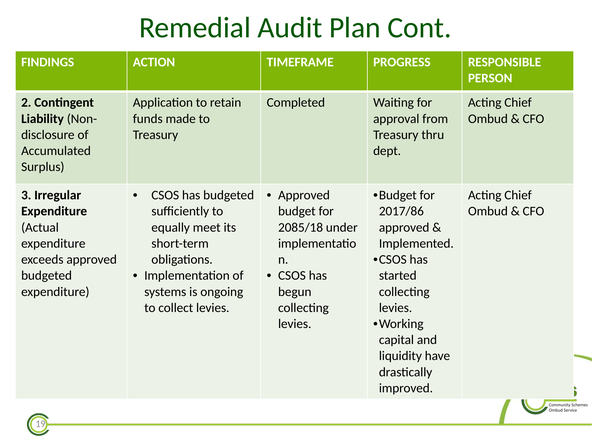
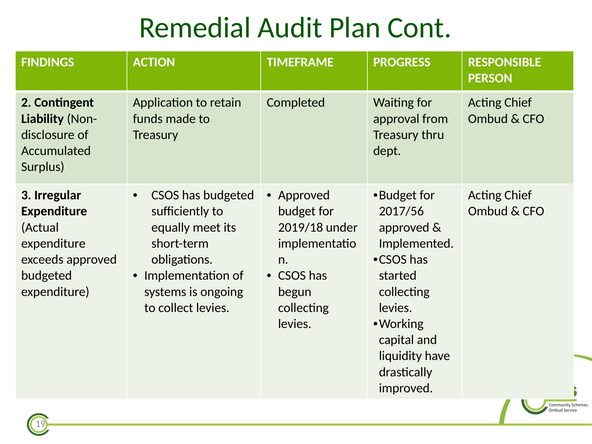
2017/86: 2017/86 -> 2017/56 (401, 211)
2085/18: 2085/18 -> 2019/18 (301, 227)
